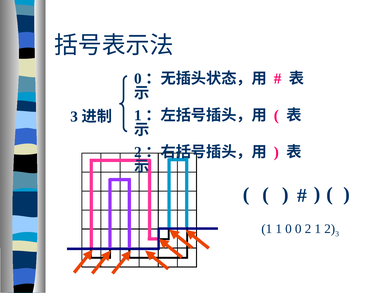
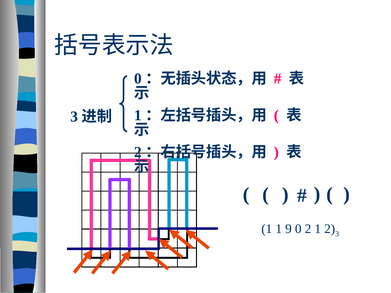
1 0: 0 -> 9 (288, 229)
